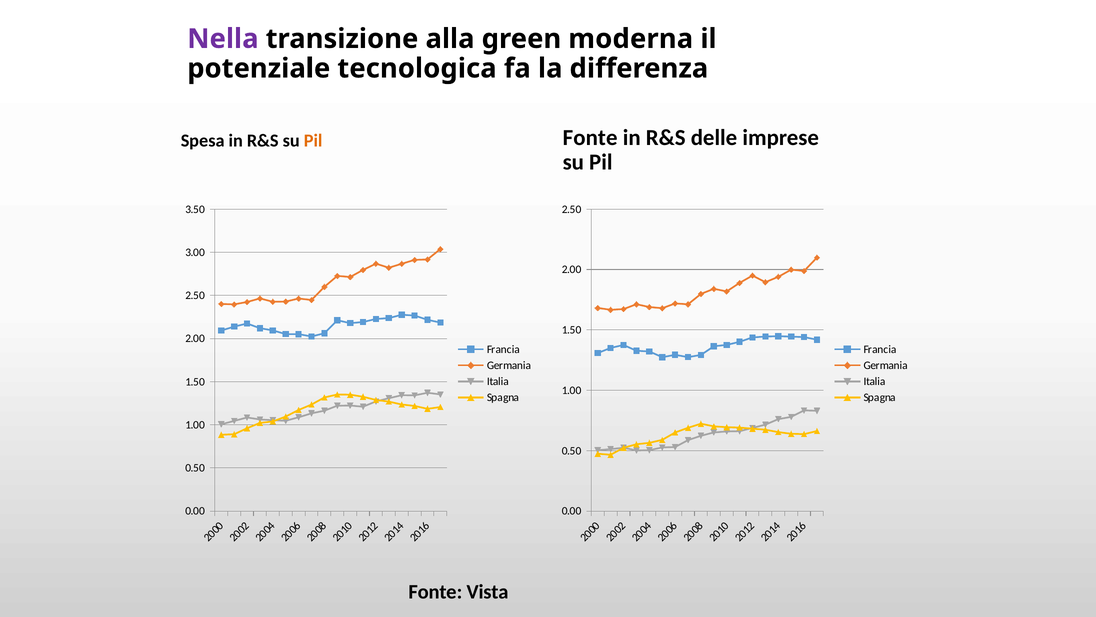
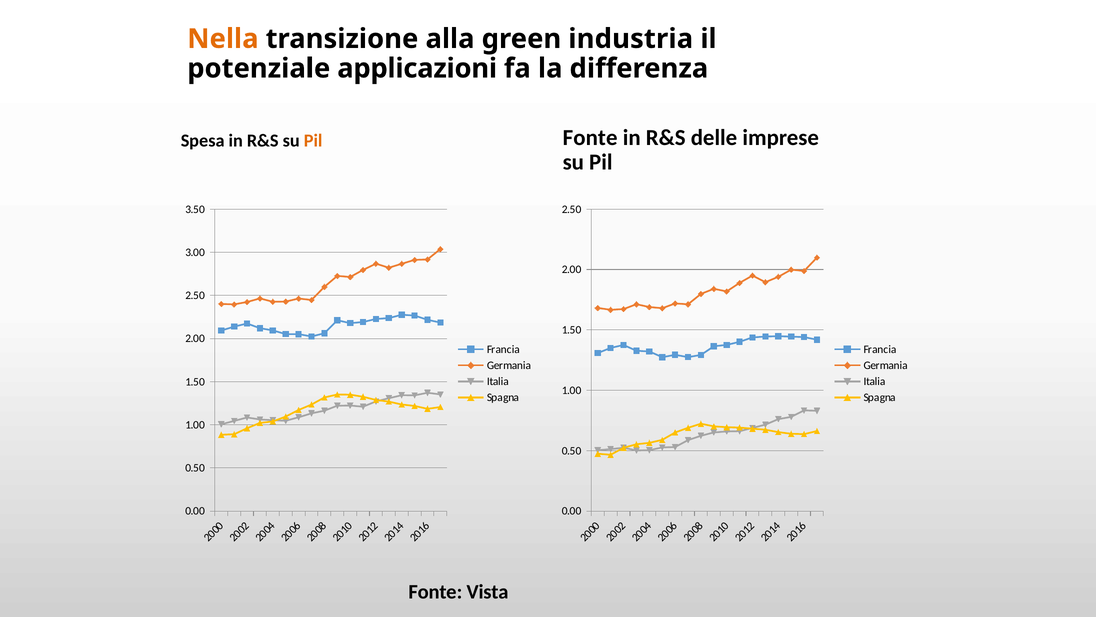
Nella colour: purple -> orange (223, 39)
moderna: moderna -> industria (631, 39)
tecnologica: tecnologica -> applicazioni (417, 68)
